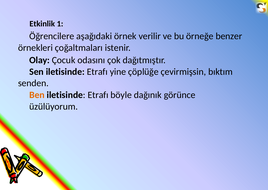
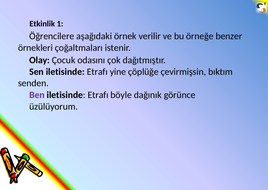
Ben colour: orange -> purple (37, 95)
